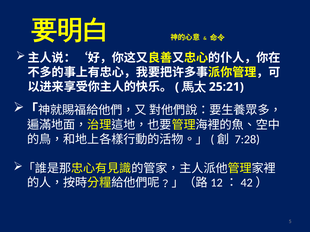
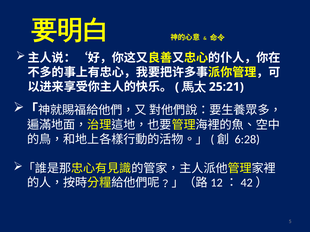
7:28: 7:28 -> 6:28 (247, 140)
